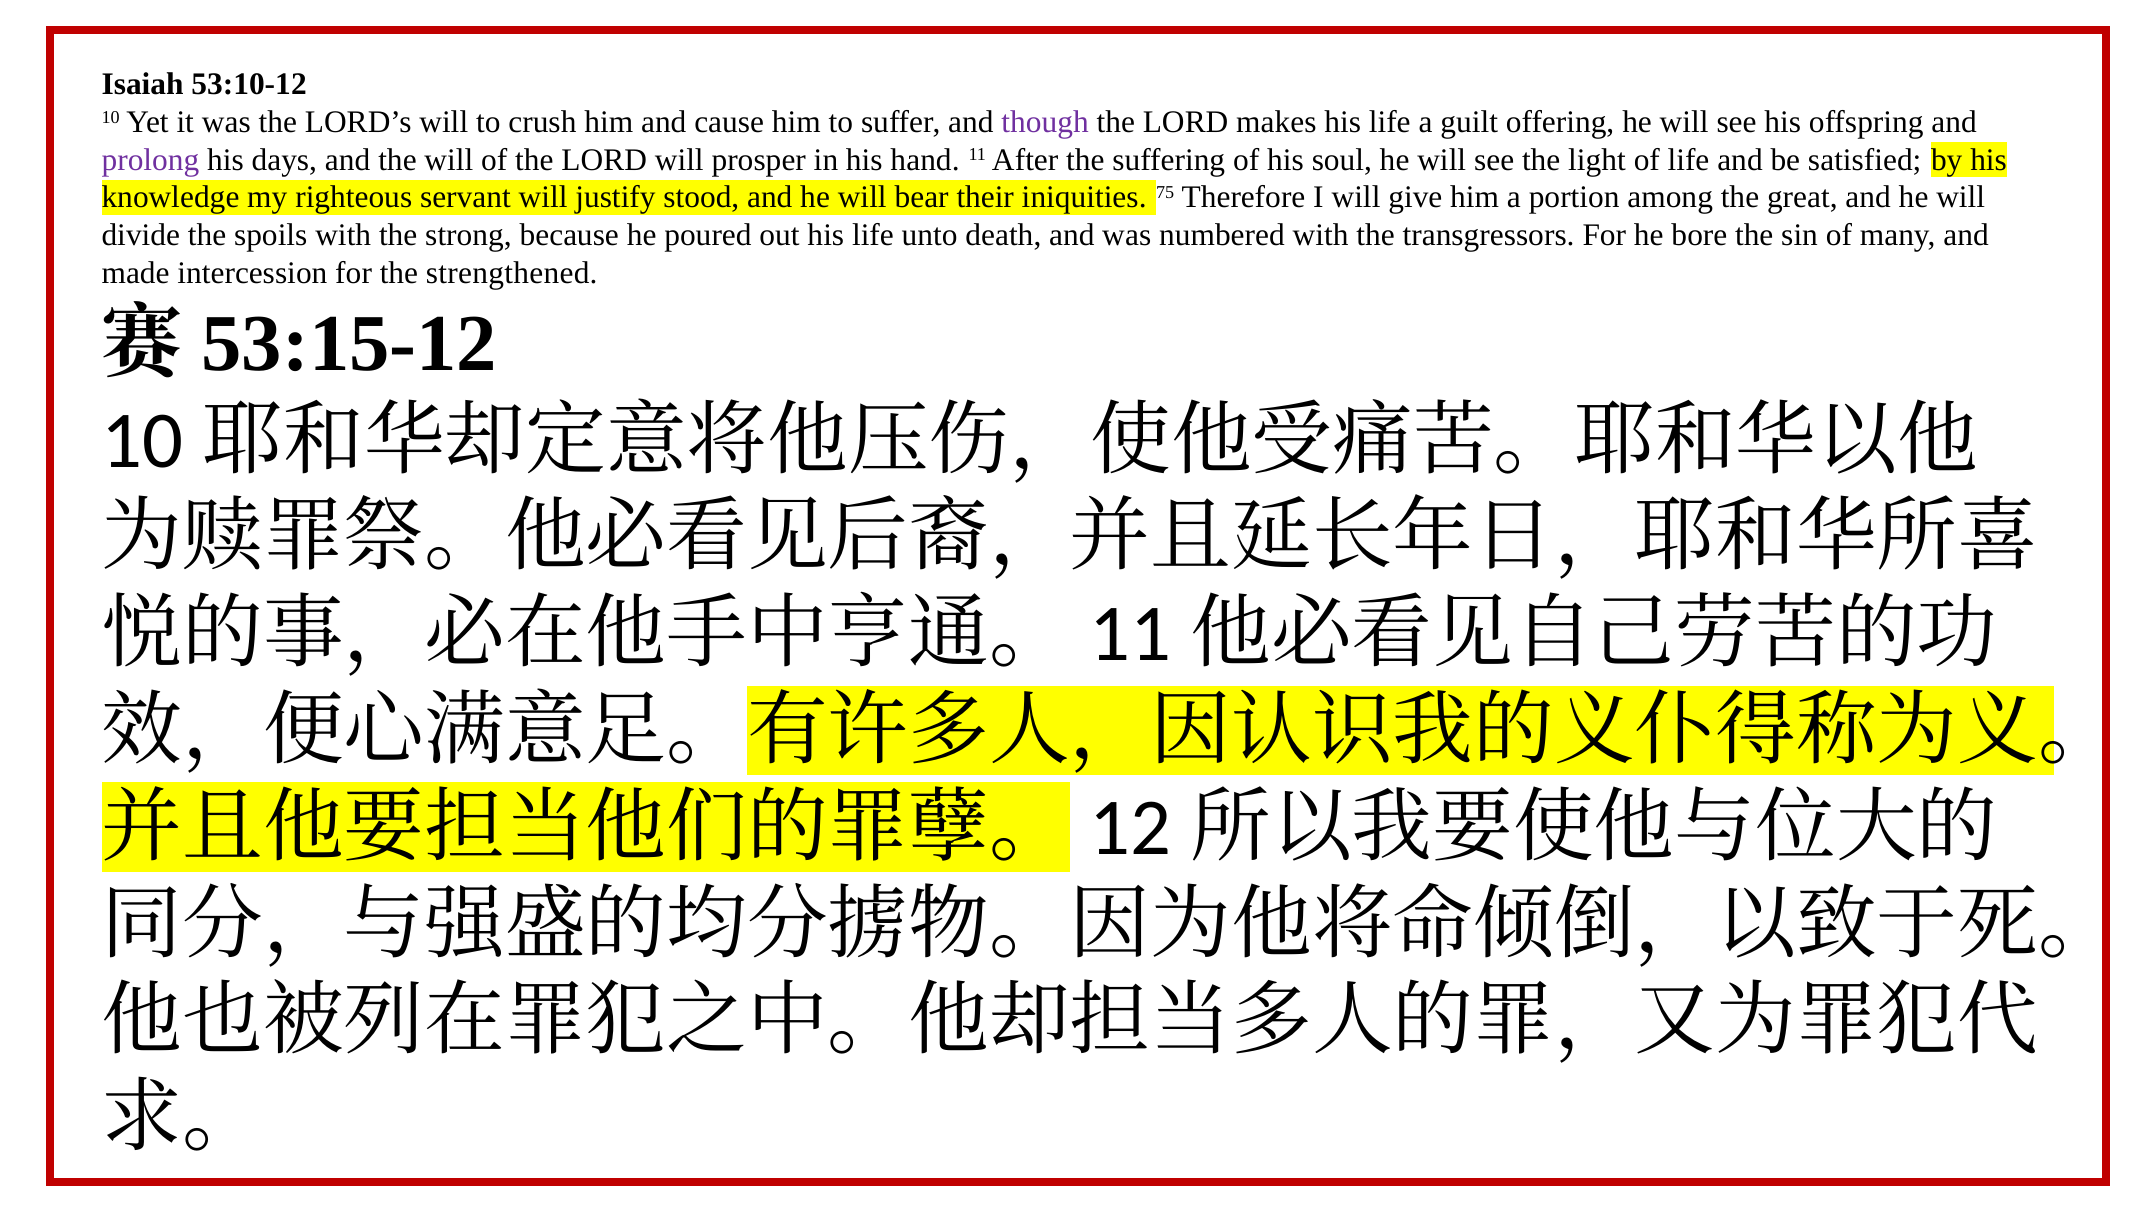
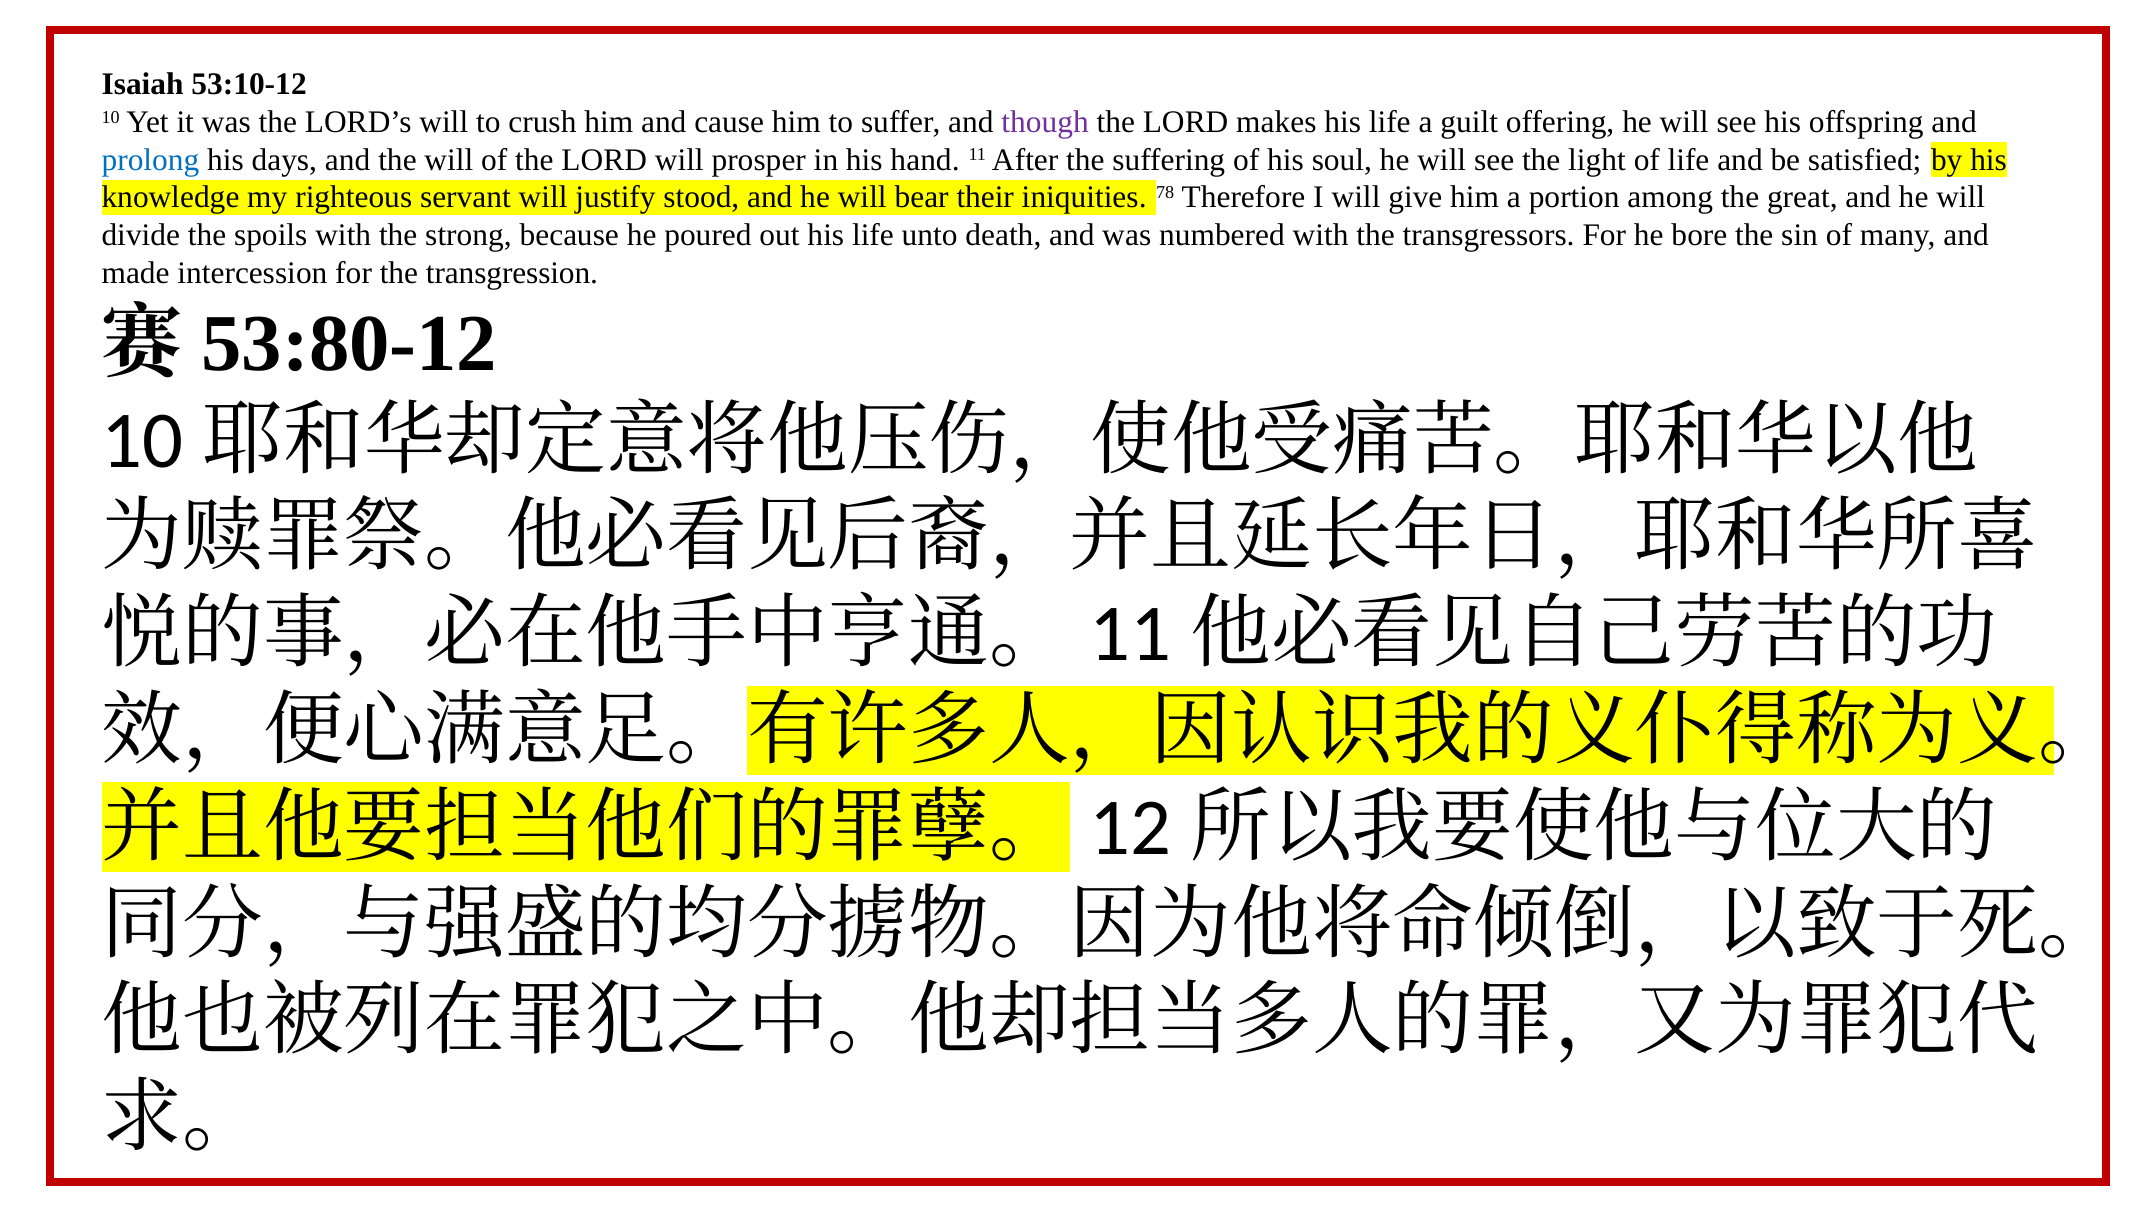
prolong colour: purple -> blue (150, 160)
75: 75 -> 78 (1165, 193)
strengthened: strengthened -> transgression (512, 273)
53:15-12: 53:15-12 -> 53:80-12 (349, 344)
